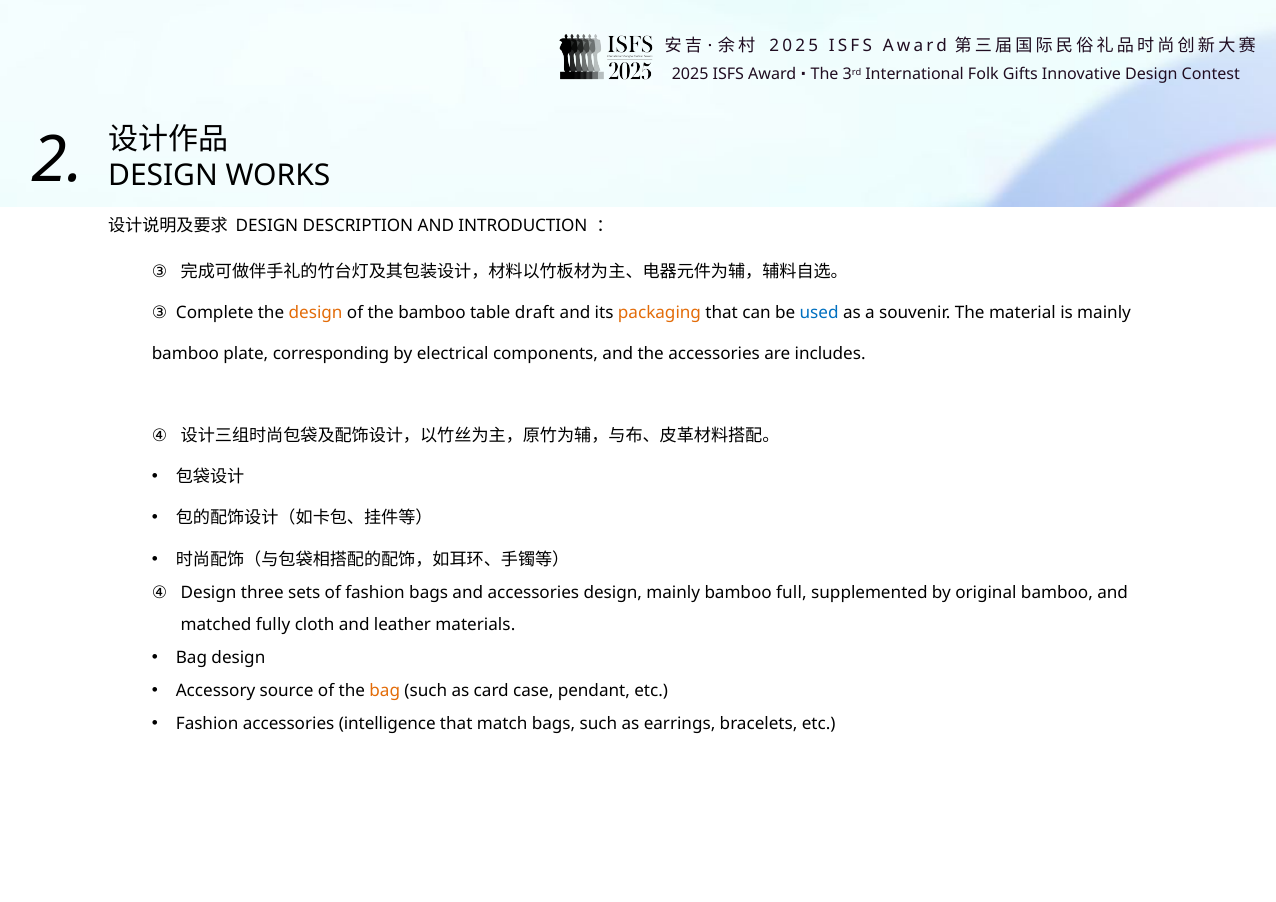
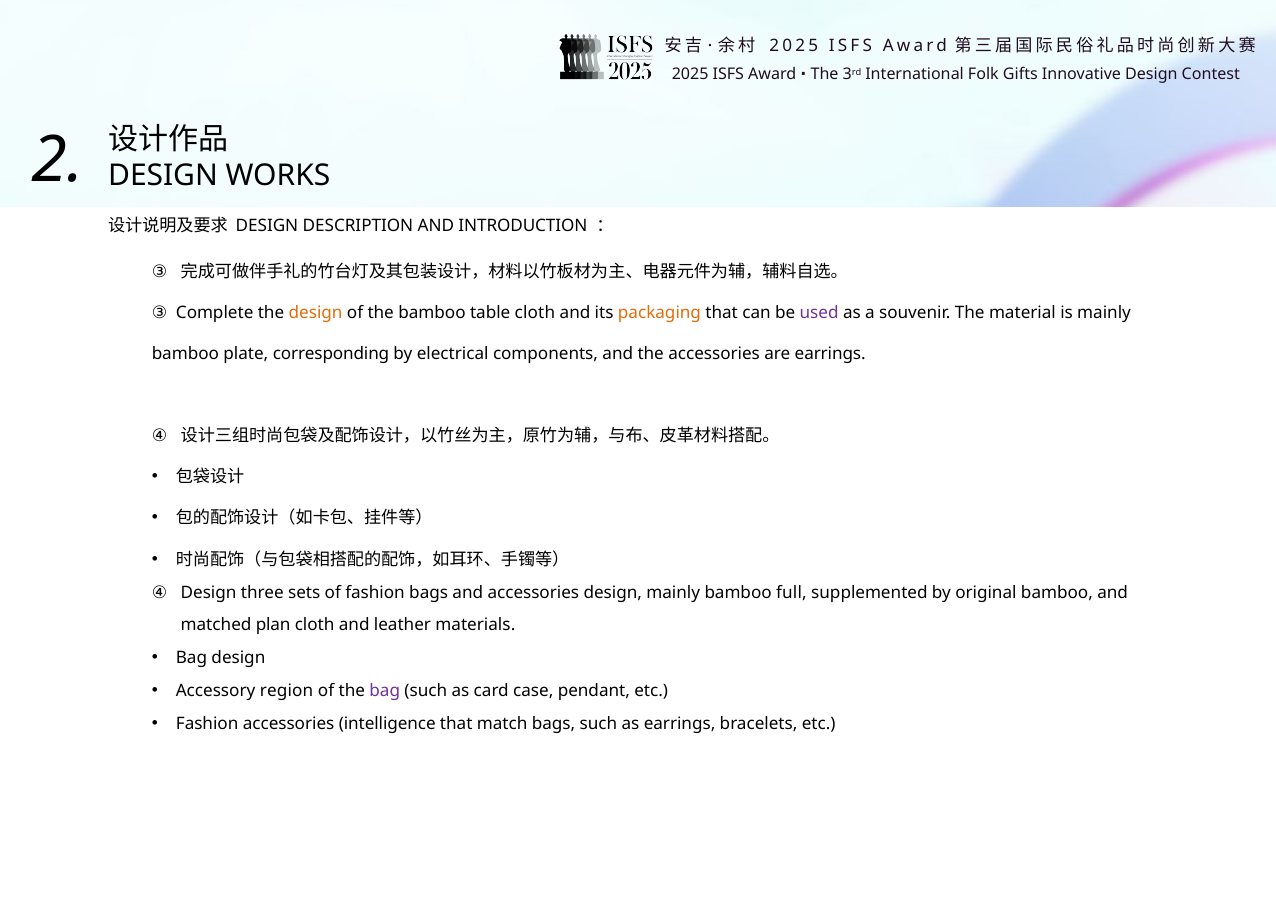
table draft: draft -> cloth (535, 313)
used colour: blue -> purple (819, 313)
are includes: includes -> earrings (830, 354)
fully: fully -> plan (273, 625)
source: source -> region (287, 691)
bag colour: orange -> purple (385, 691)
